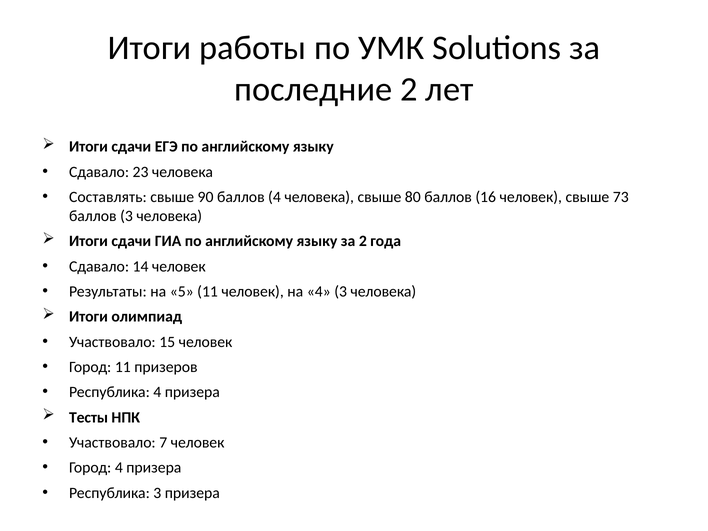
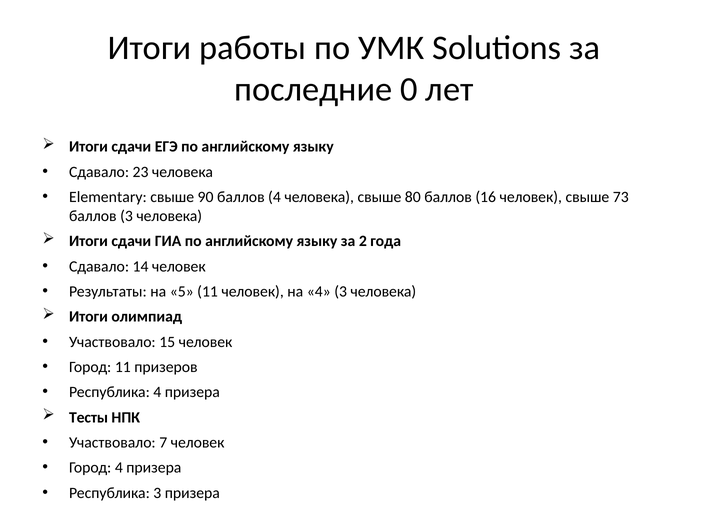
последние 2: 2 -> 0 (409, 89)
Составлять: Составлять -> Elementary (108, 197)
